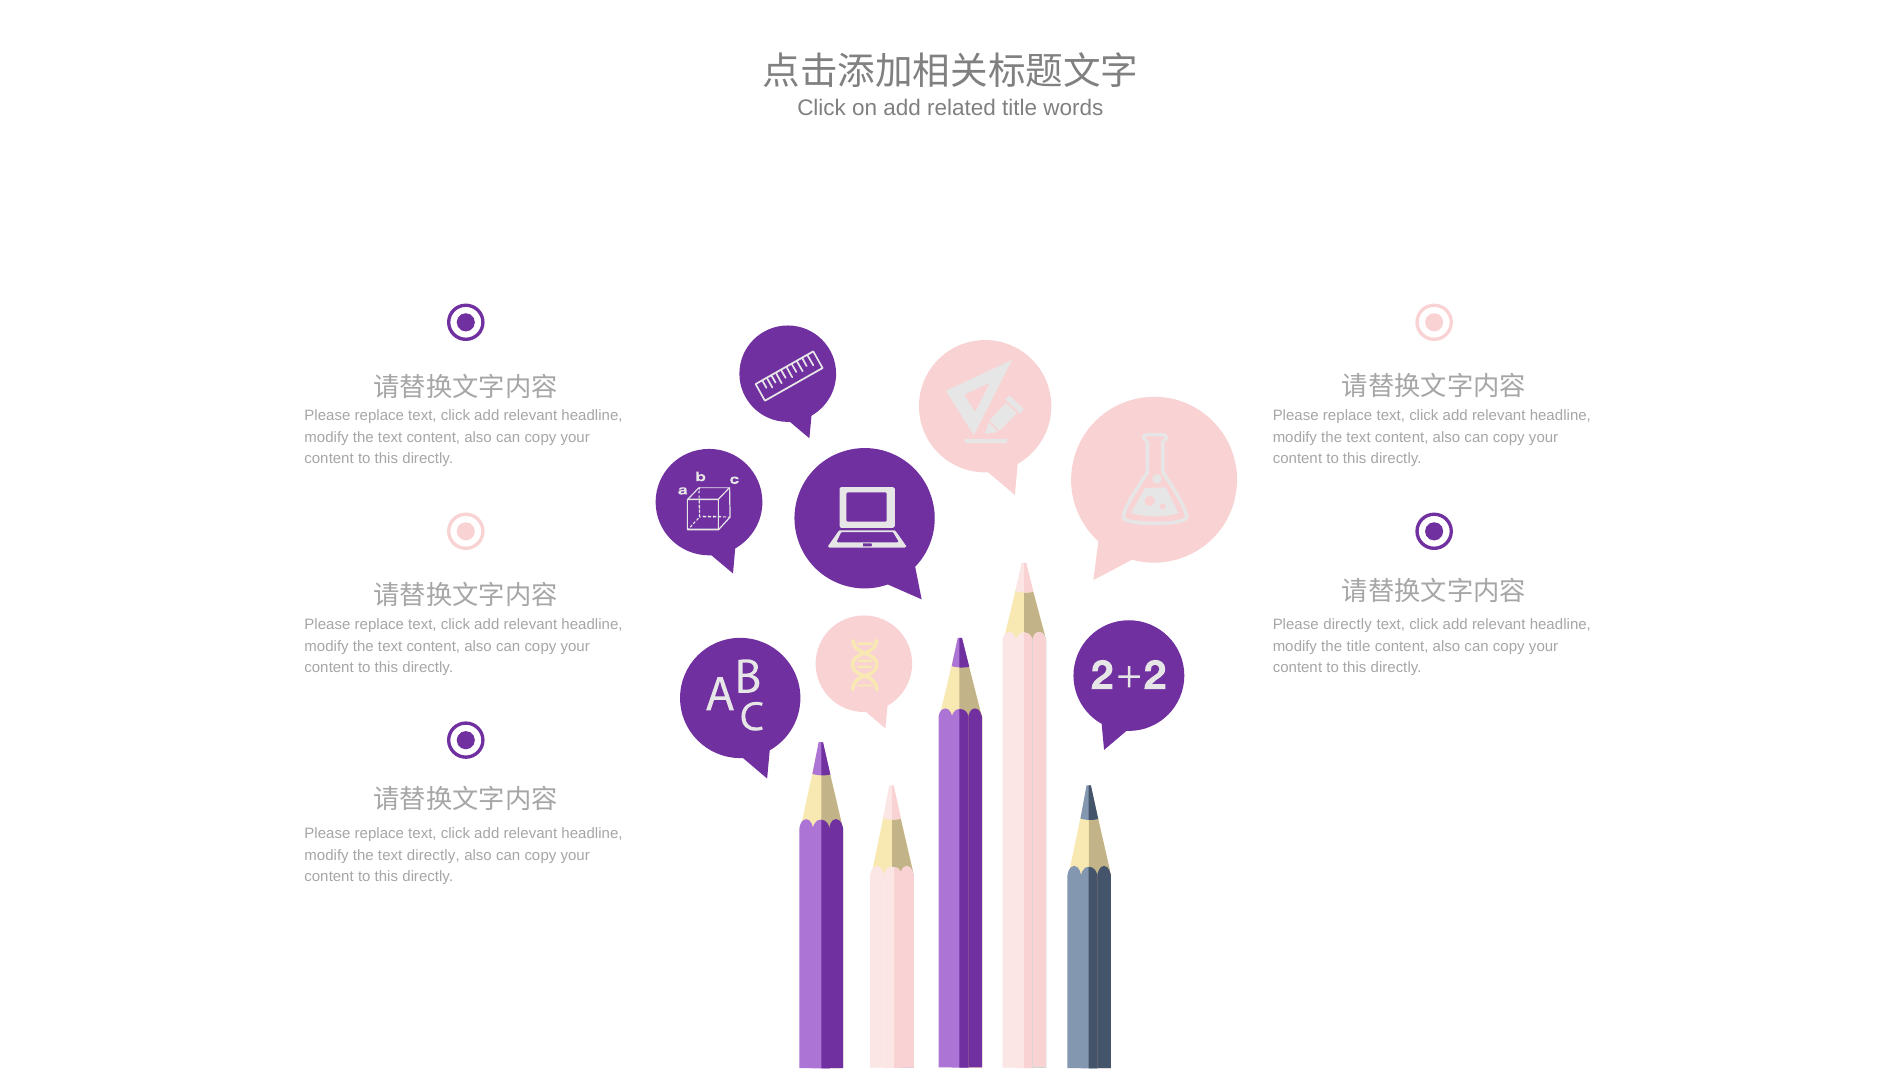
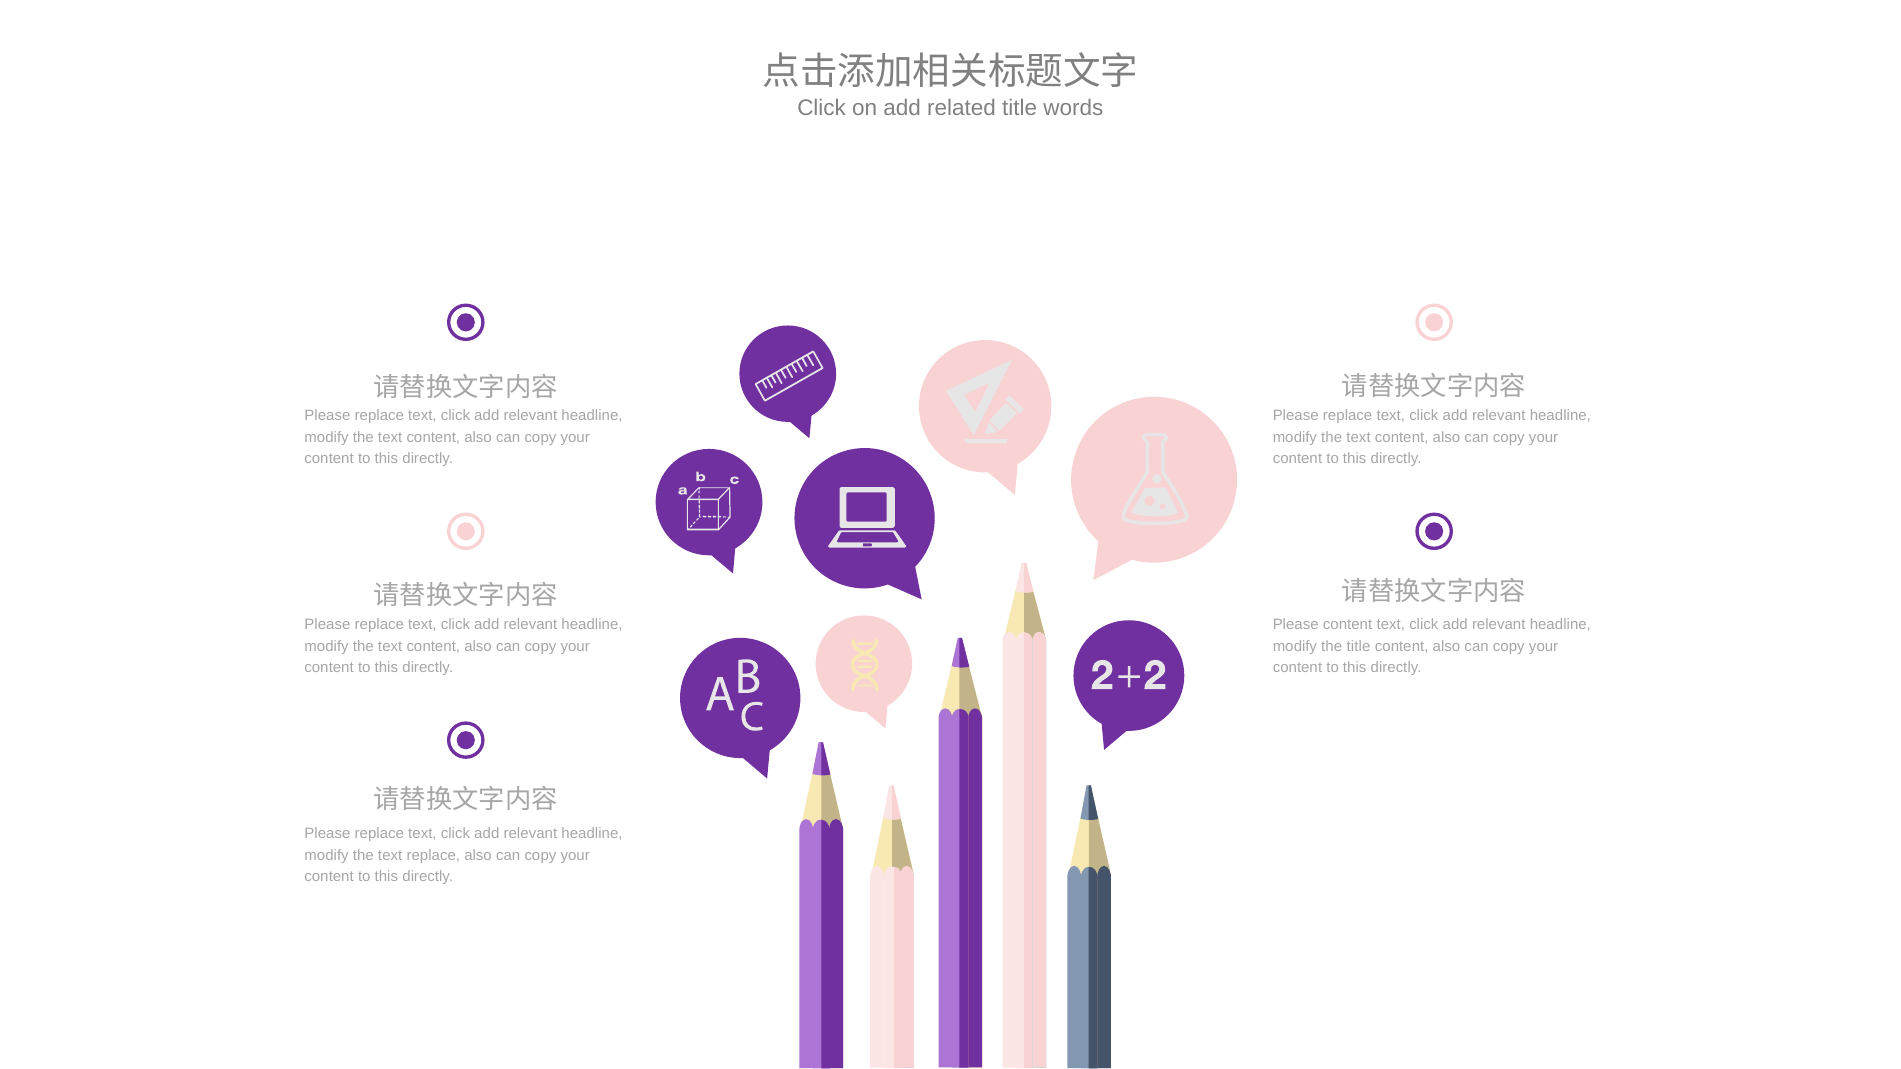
Please directly: directly -> content (1348, 625)
text directly: directly -> replace (433, 855)
